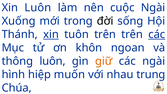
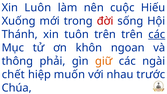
cuộc Ngài: Ngài -> Hiếu (153, 8)
đời colour: black -> red (105, 21)
xin underline: present -> none (51, 34)
thông luôn: luôn -> phải (52, 61)
hình: hình -> chết (13, 74)
trung: trung -> trước (151, 74)
